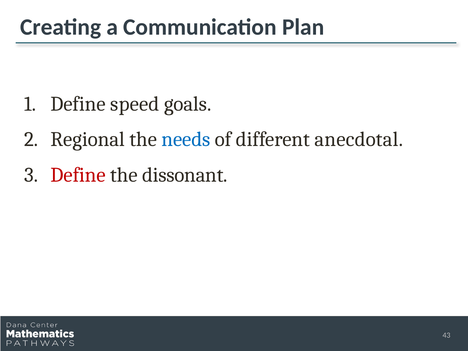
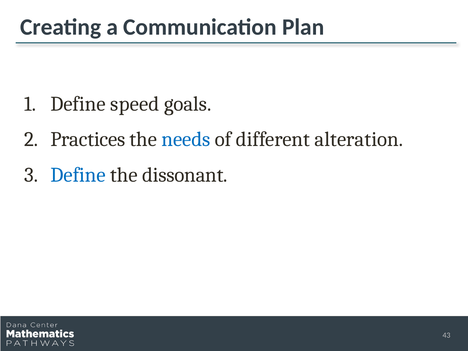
Regional: Regional -> Practices (88, 139)
anecdotal: anecdotal -> alteration (359, 139)
Define colour: red -> blue (78, 175)
